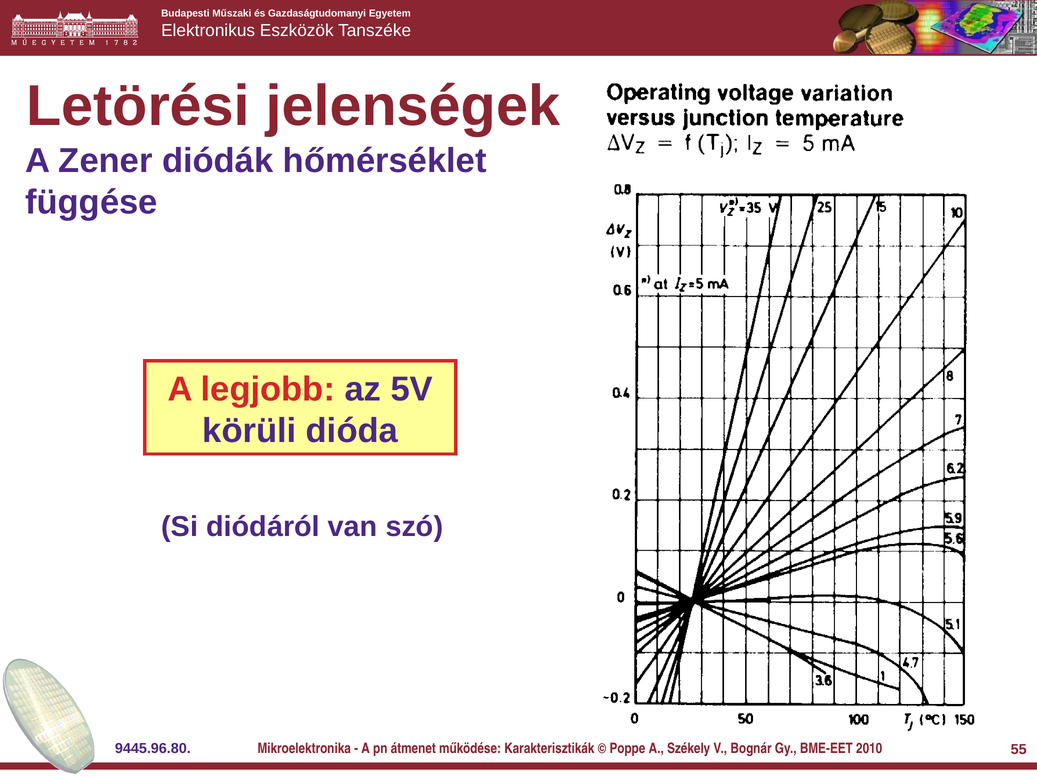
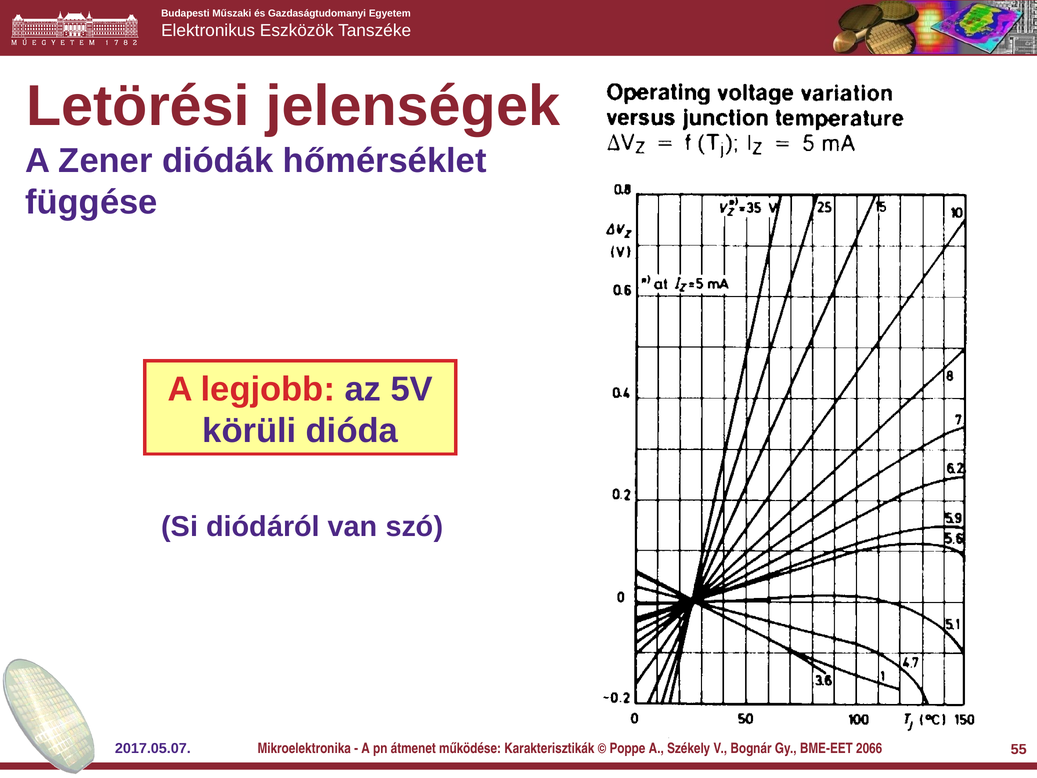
9445.96.80: 9445.96.80 -> 2017.05.07 (153, 748)
2010: 2010 -> 2066 (869, 748)
